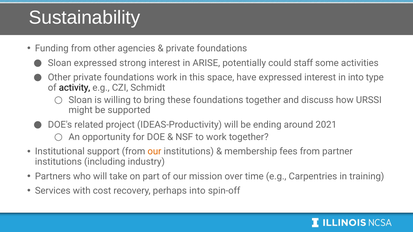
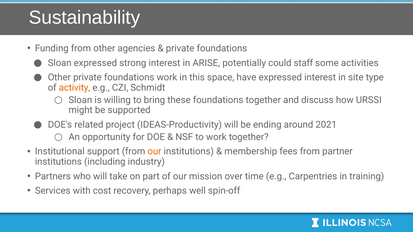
in into: into -> site (356, 78)
activity colour: black -> orange (75, 88)
perhaps into: into -> well (197, 191)
